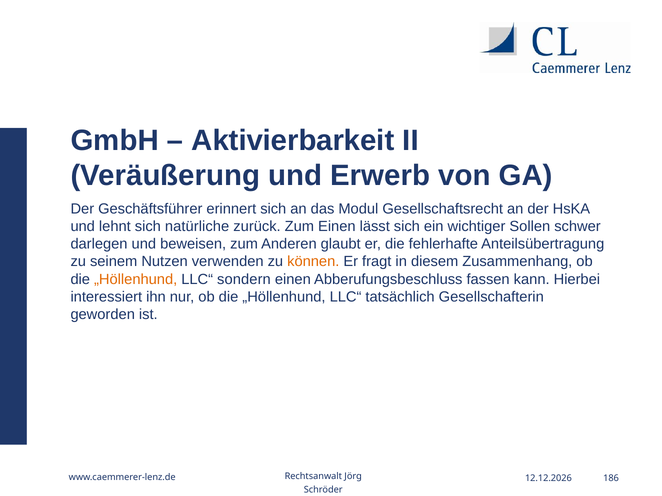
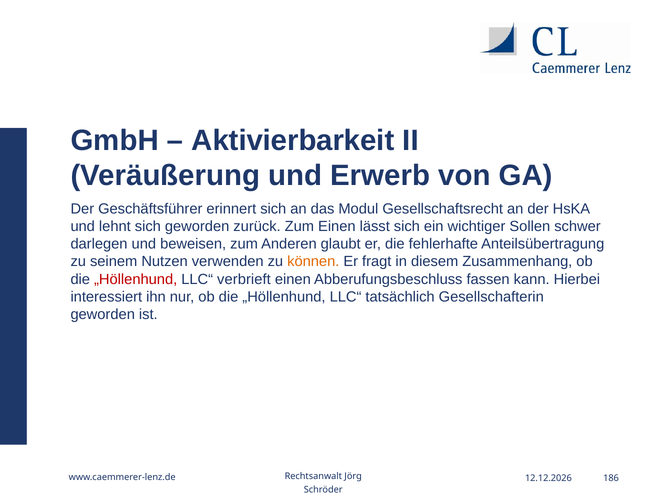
sich natürliche: natürliche -> geworden (197, 227)
„Höllenhund colour: orange -> red (136, 279)
sondern: sondern -> verbrieft (244, 279)
